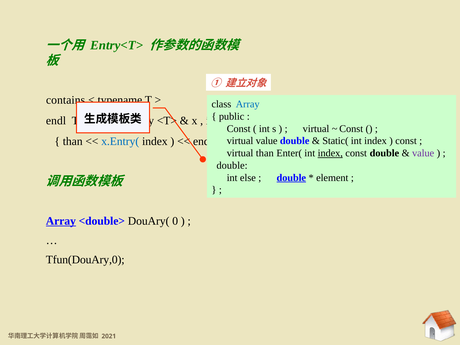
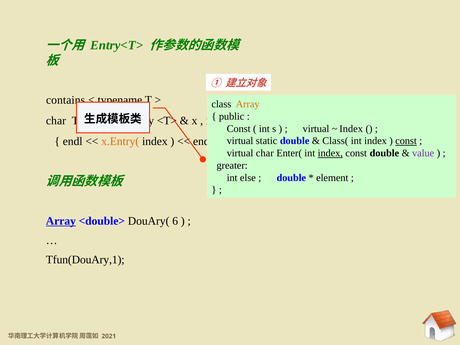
Array colour: blue -> orange (248, 104)
endl: endl -> char (56, 121)
Const: Const -> Index (351, 129)
than: than -> endl (73, 141)
x.Entry( colour: blue -> orange (120, 141)
virtual value: value -> static (267, 141)
Static(: Static( -> Class( (335, 141)
const underline: none -> present (406, 141)
virtual than: than -> char (265, 153)
double: double -> greater (232, 165)
double underline: present -> none (291, 178)
0: 0 -> 6 (175, 221)
Tfun(DouAry,0: Tfun(DouAry,0 -> Tfun(DouAry,1 (85, 260)
